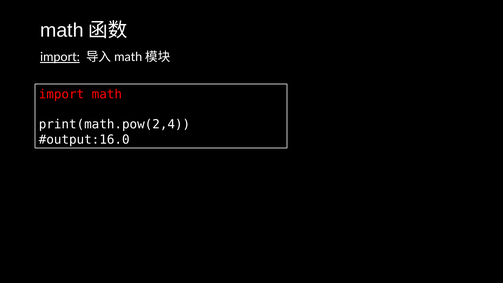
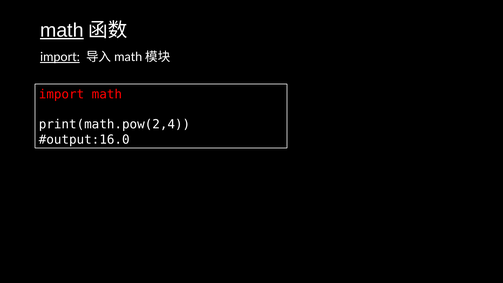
math underline: none -> present (62, 30)
